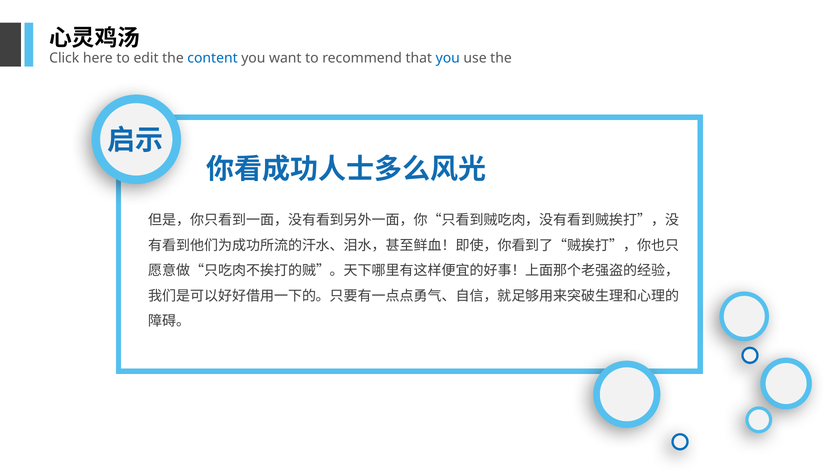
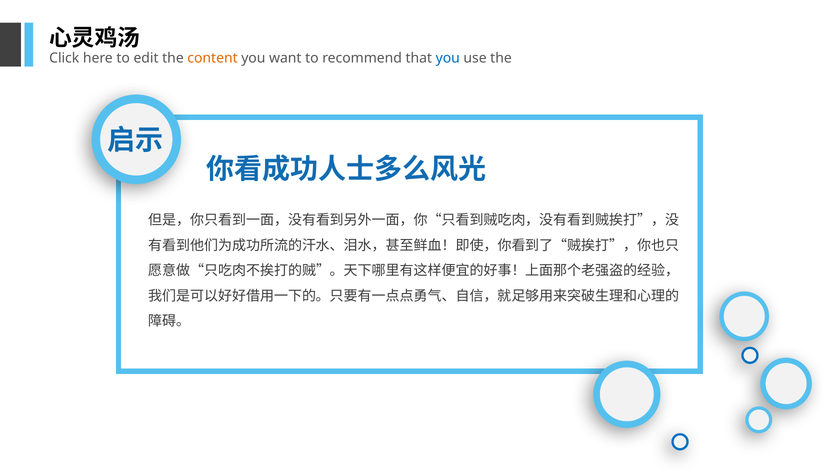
content colour: blue -> orange (212, 58)
